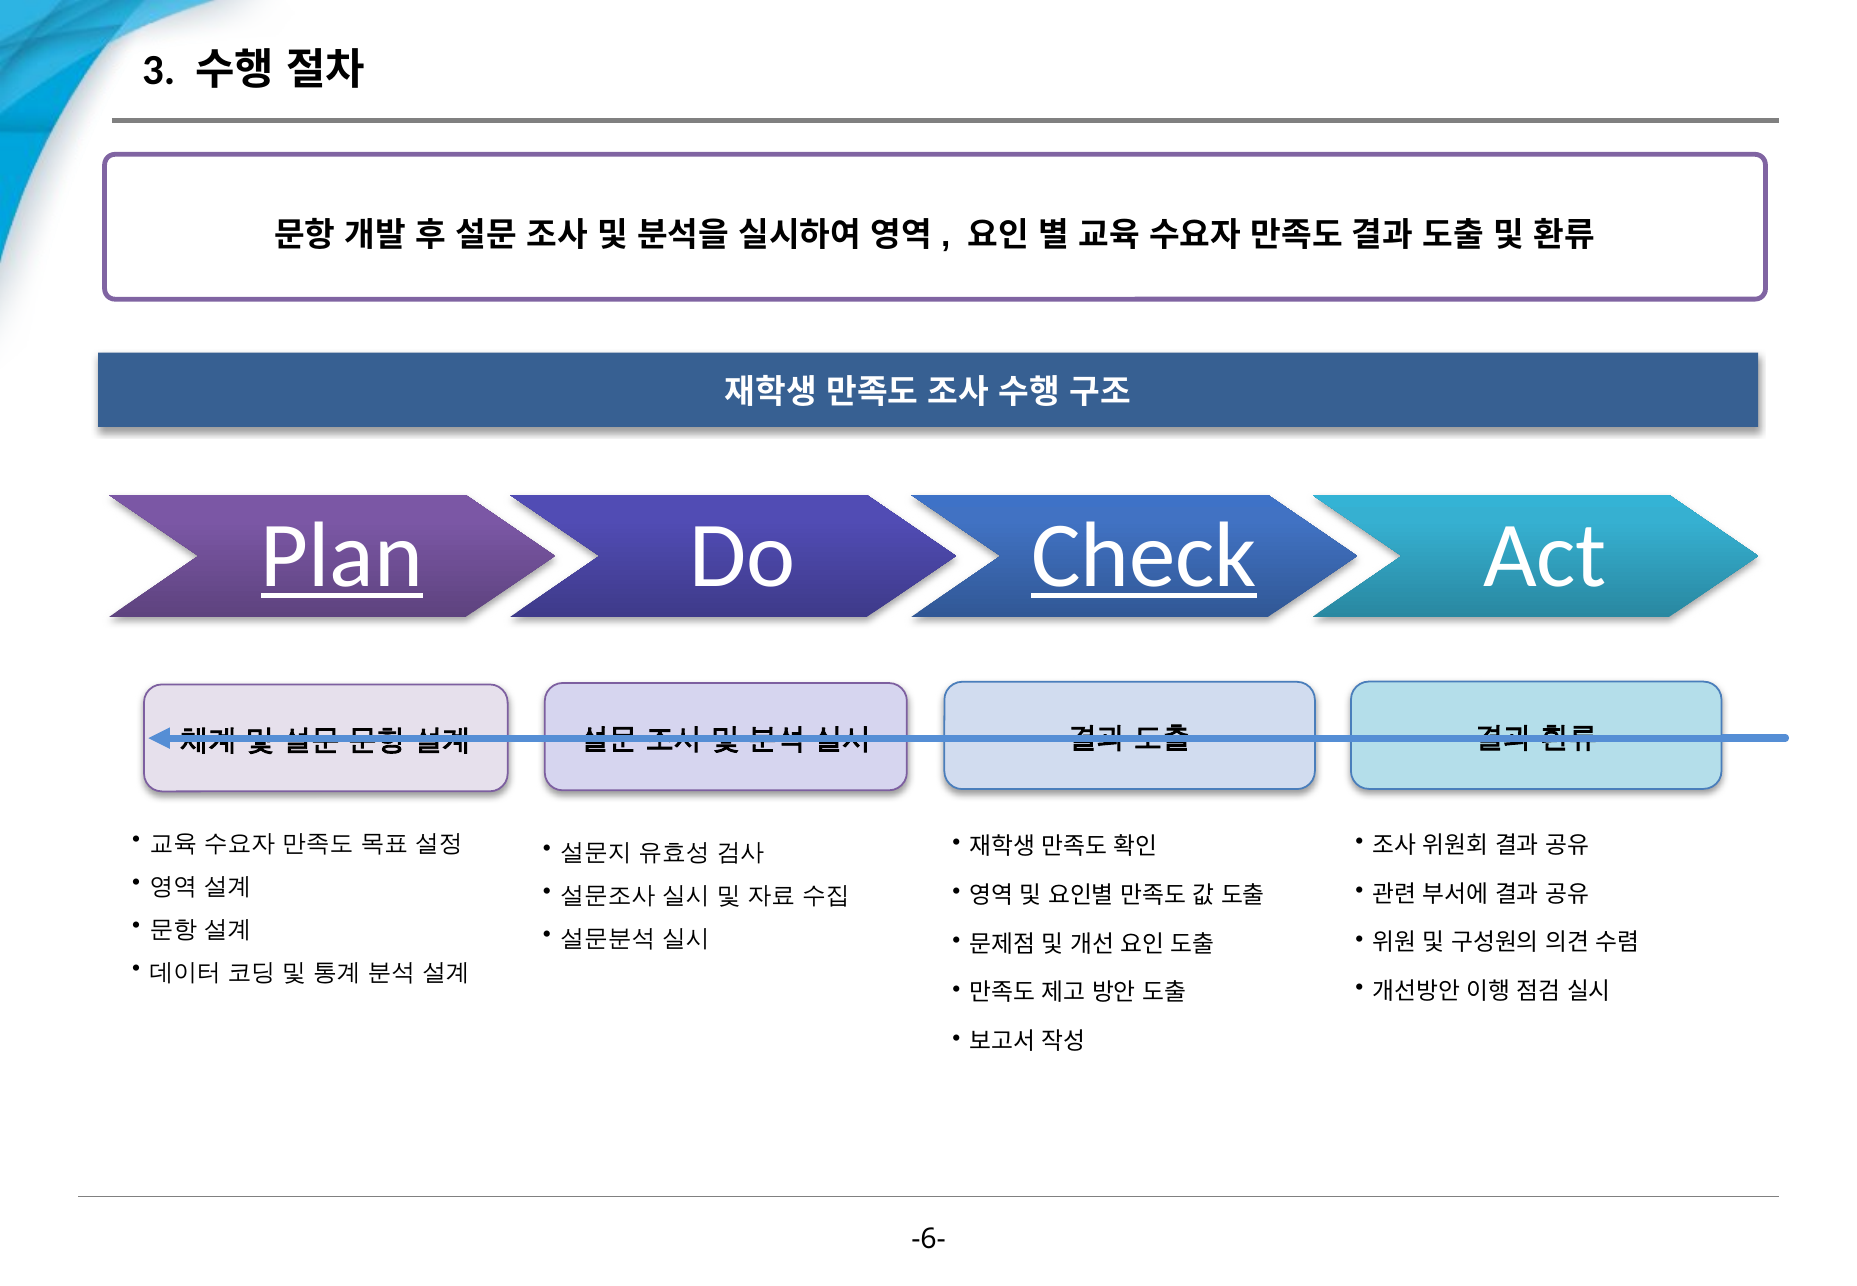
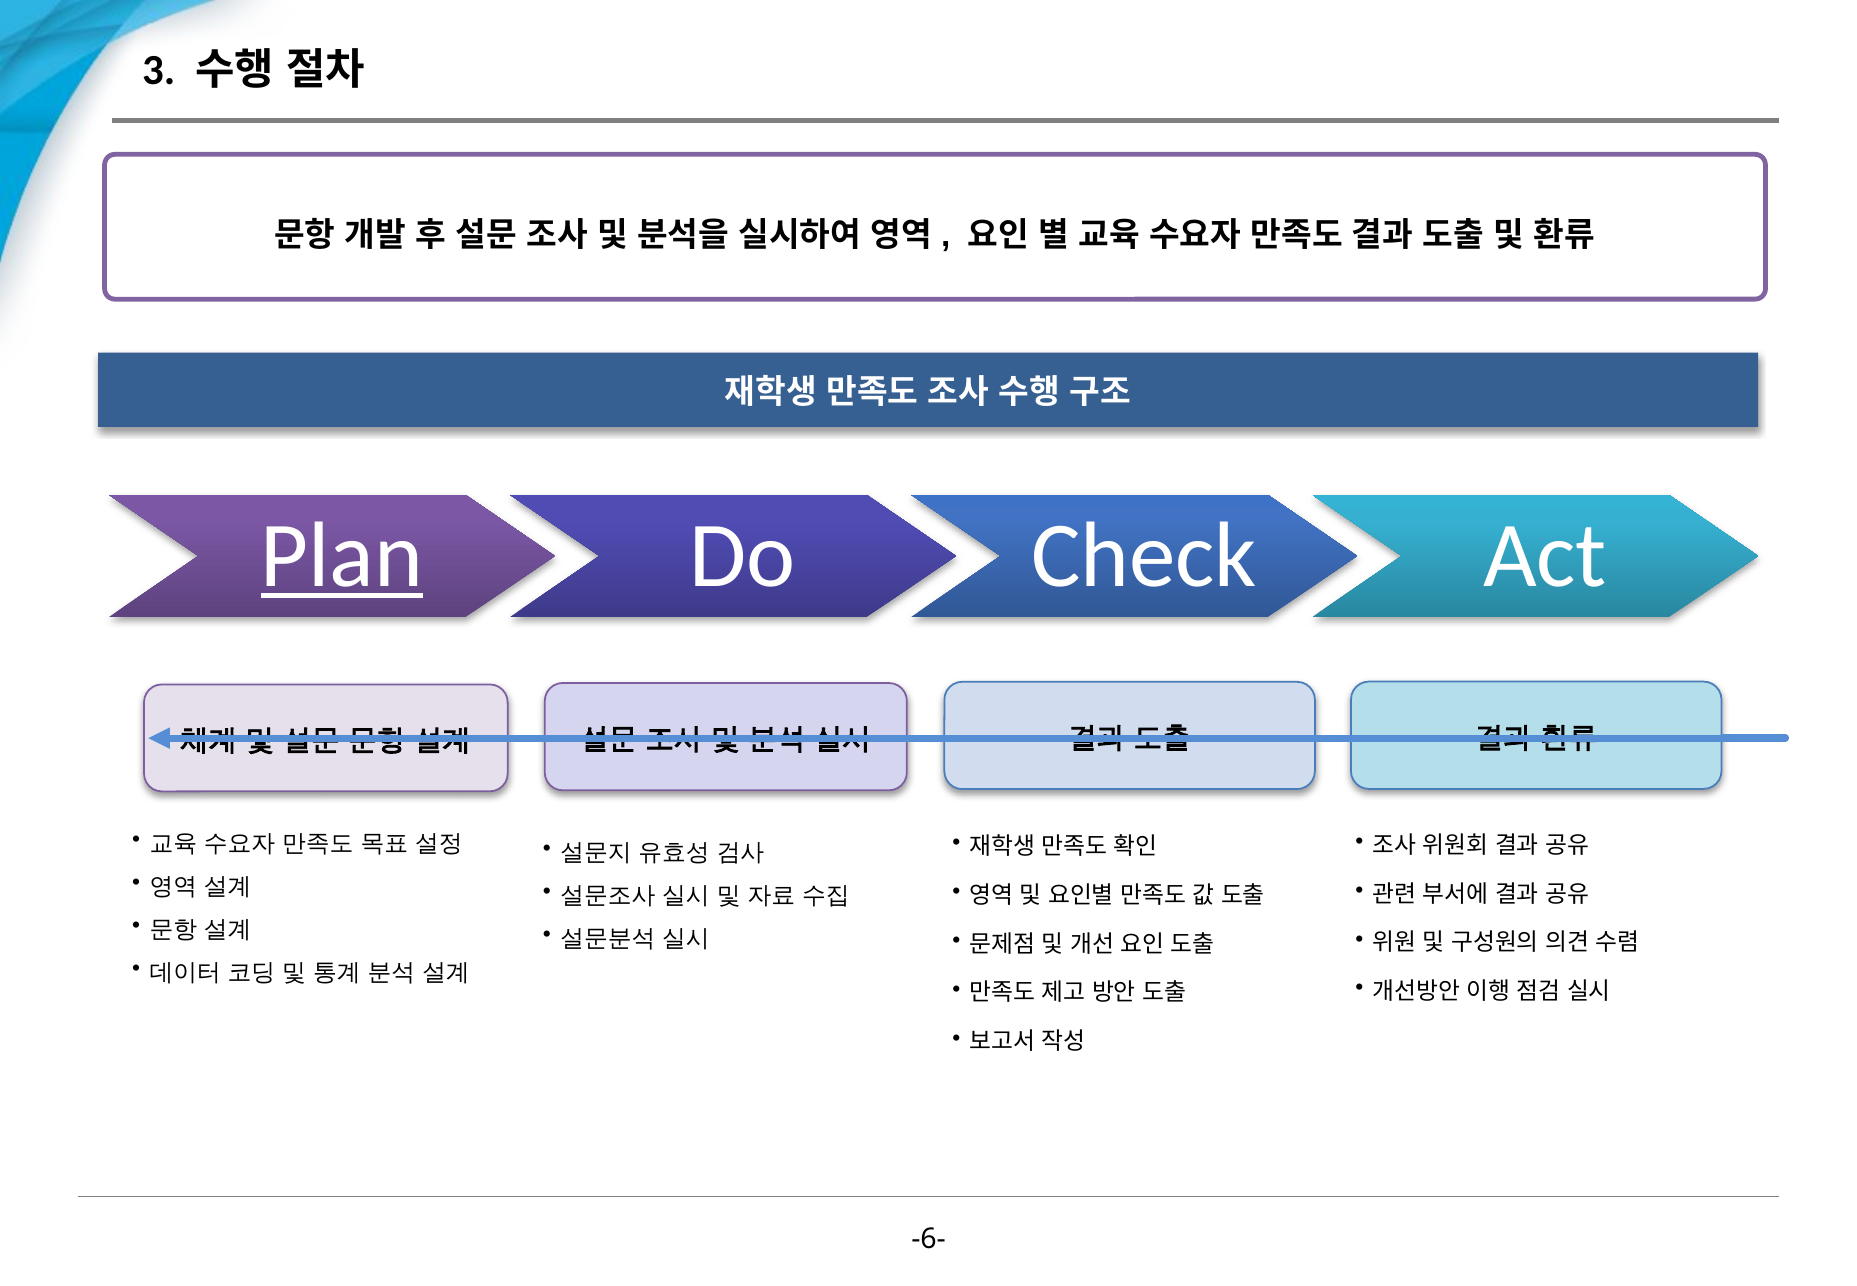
Check underline: present -> none (1144, 555)
